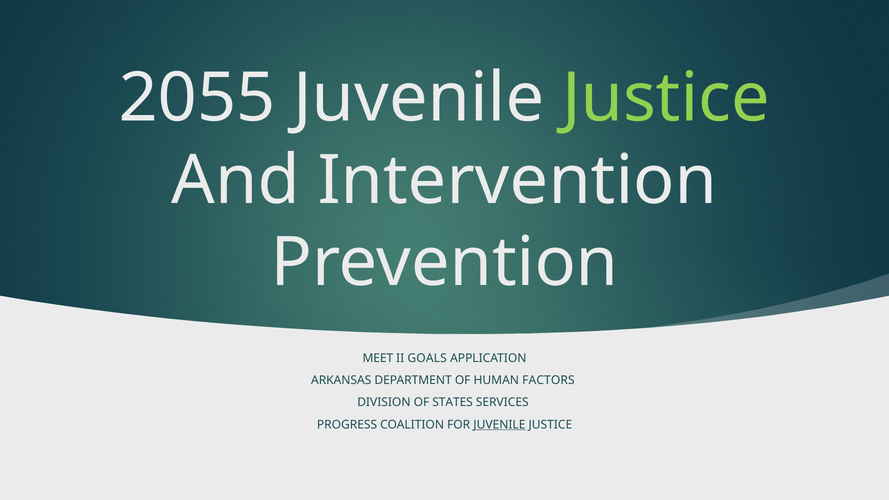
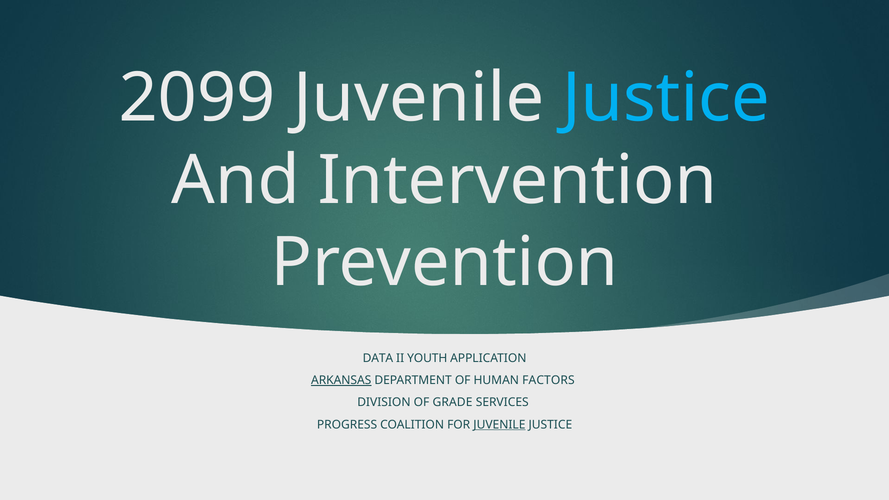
2055: 2055 -> 2099 (197, 98)
Justice colour: light green -> light blue (666, 98)
MEET: MEET -> DATA (378, 358)
GOALS: GOALS -> YOUTH (427, 358)
ARKANSAS underline: none -> present (341, 380)
STATES: STATES -> GRADE (452, 403)
